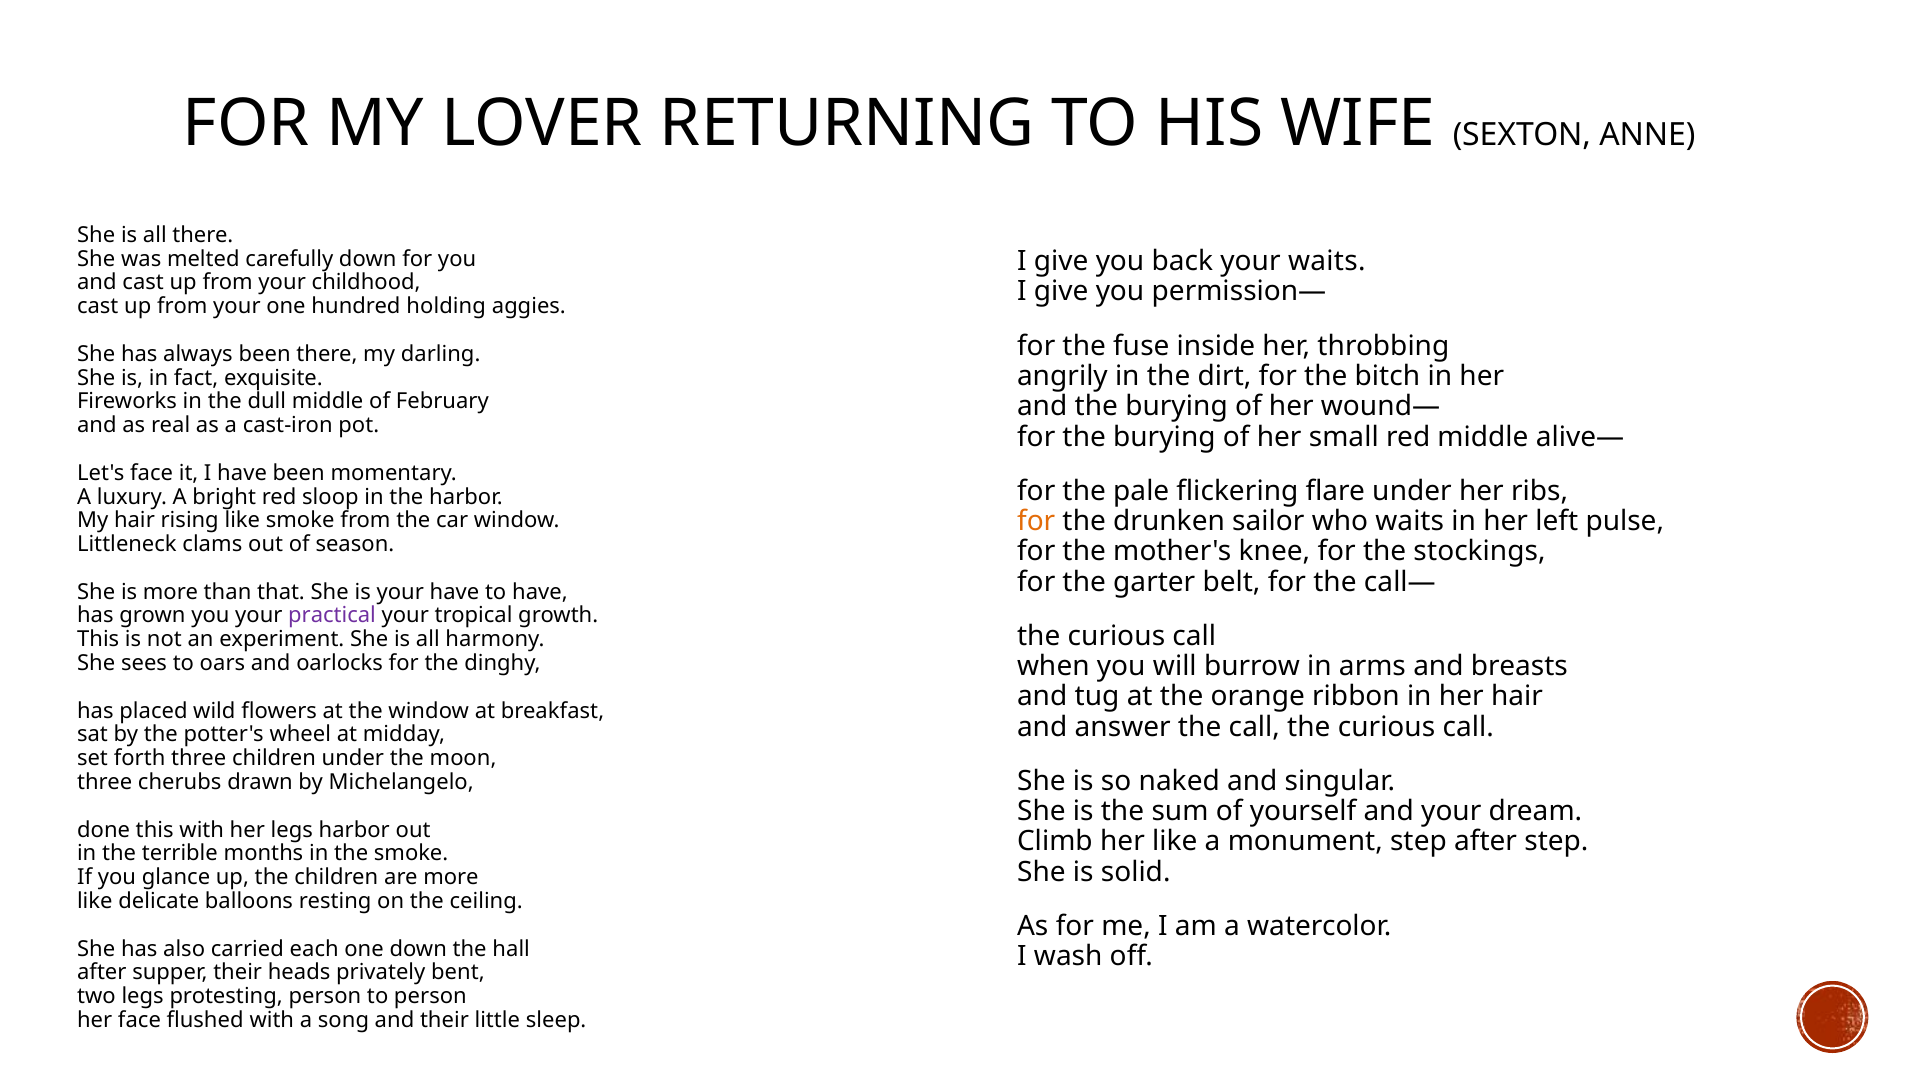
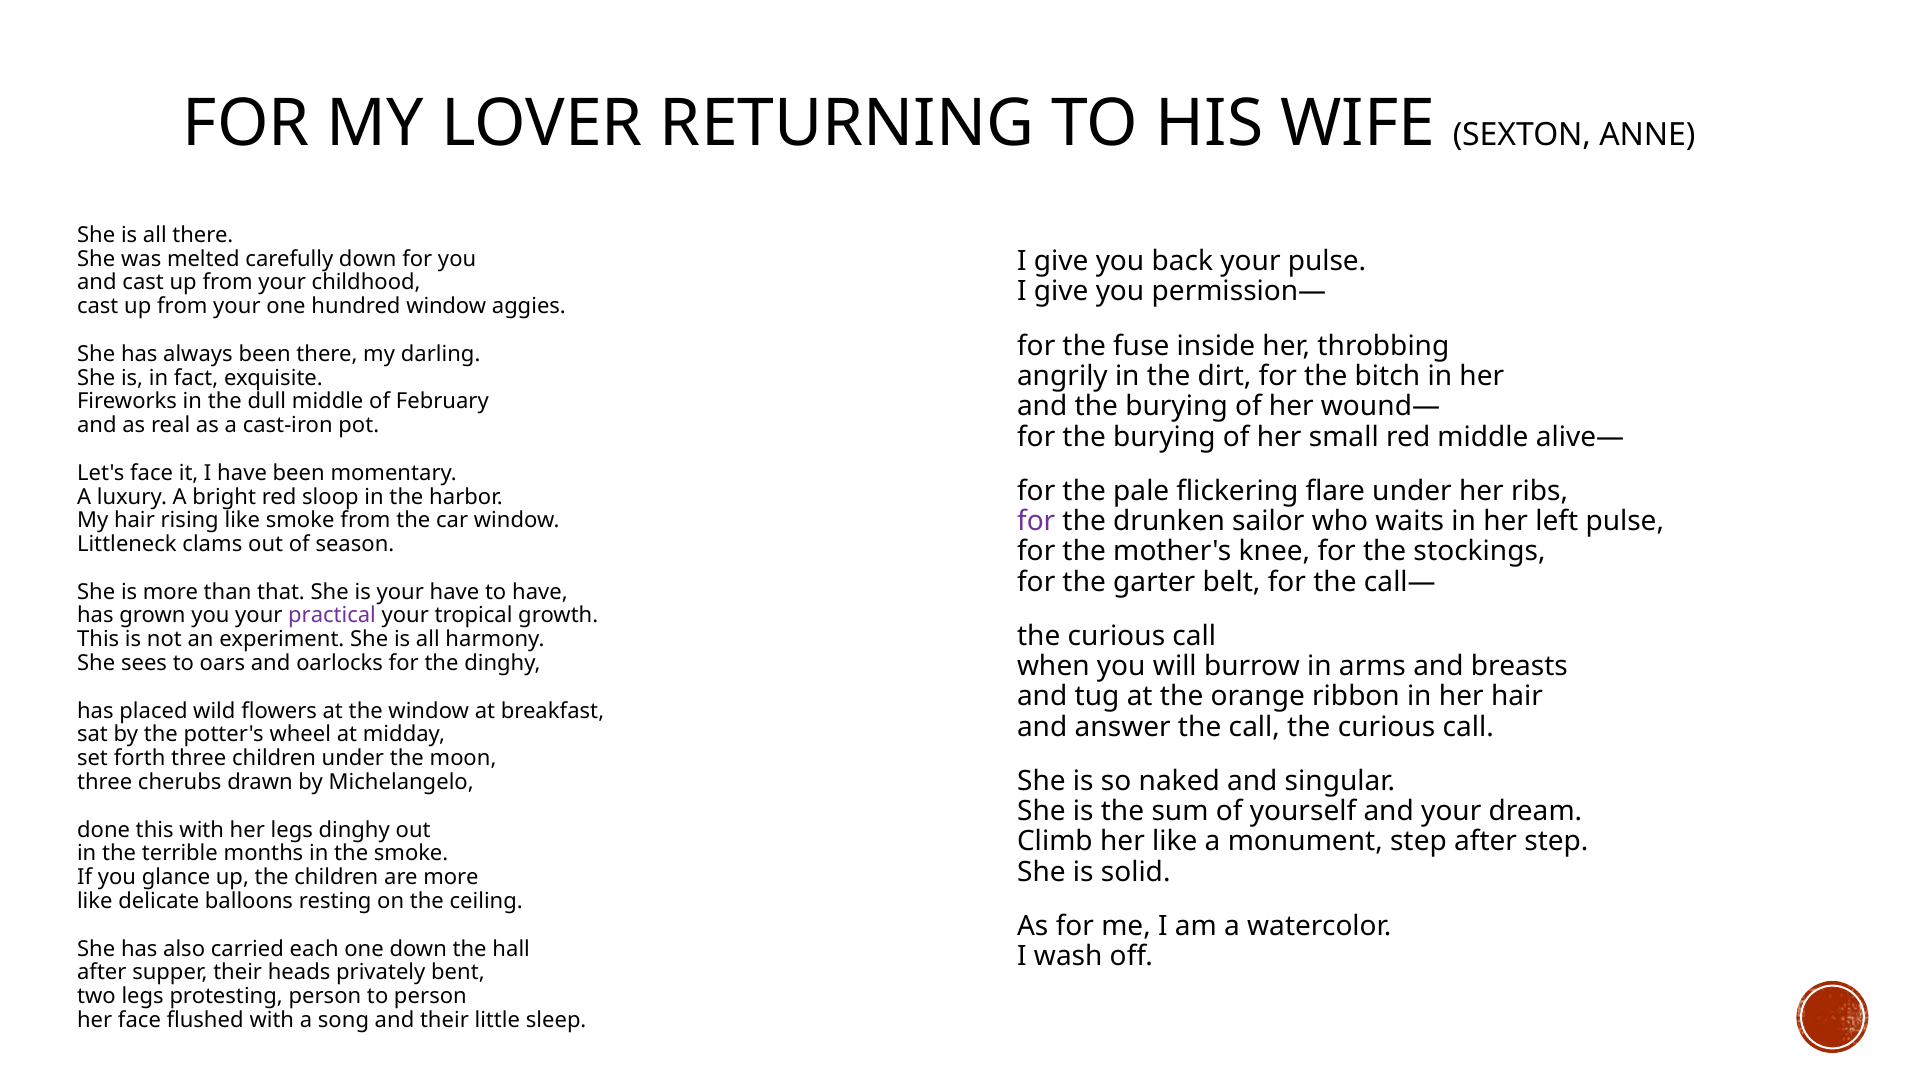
your waits: waits -> pulse (1327, 262)
hundred holding: holding -> window (446, 306)
for colour: orange -> purple (1036, 522)
legs harbor: harbor -> dinghy (354, 830)
